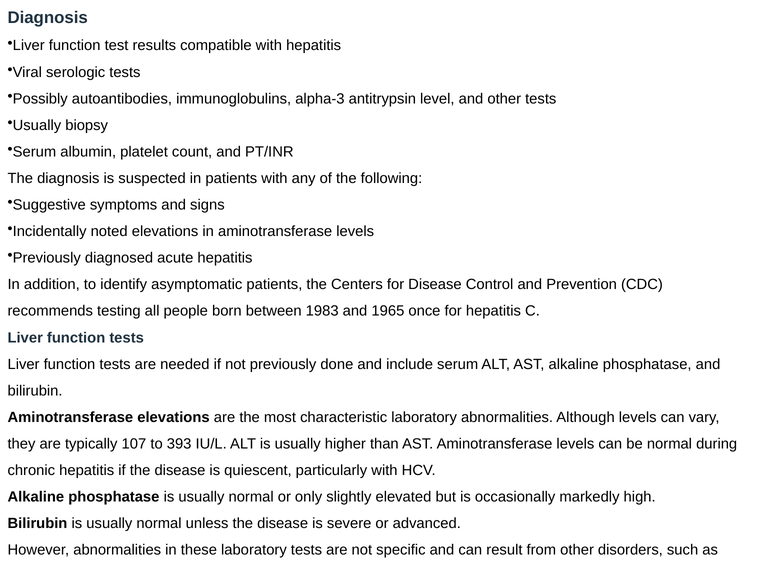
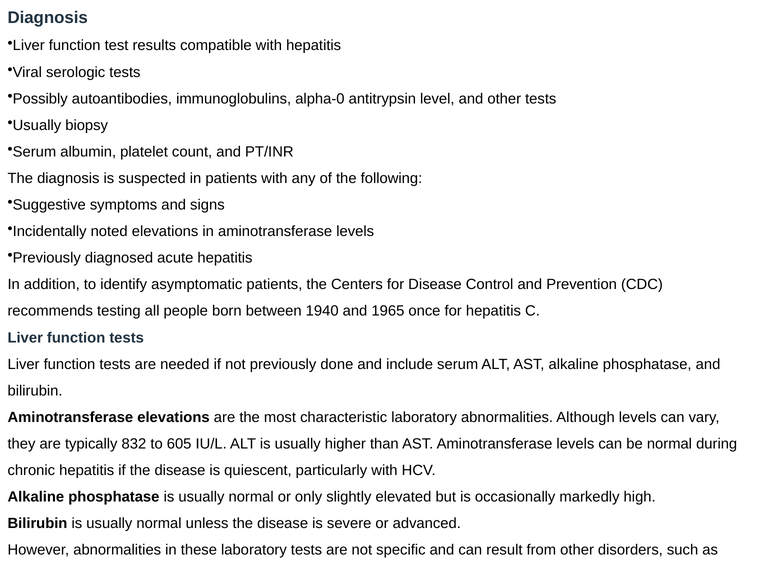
alpha-3: alpha-3 -> alpha-0 (320, 99)
1983: 1983 -> 1940 (322, 311)
107: 107 -> 832 (134, 444)
393: 393 -> 605 (179, 444)
